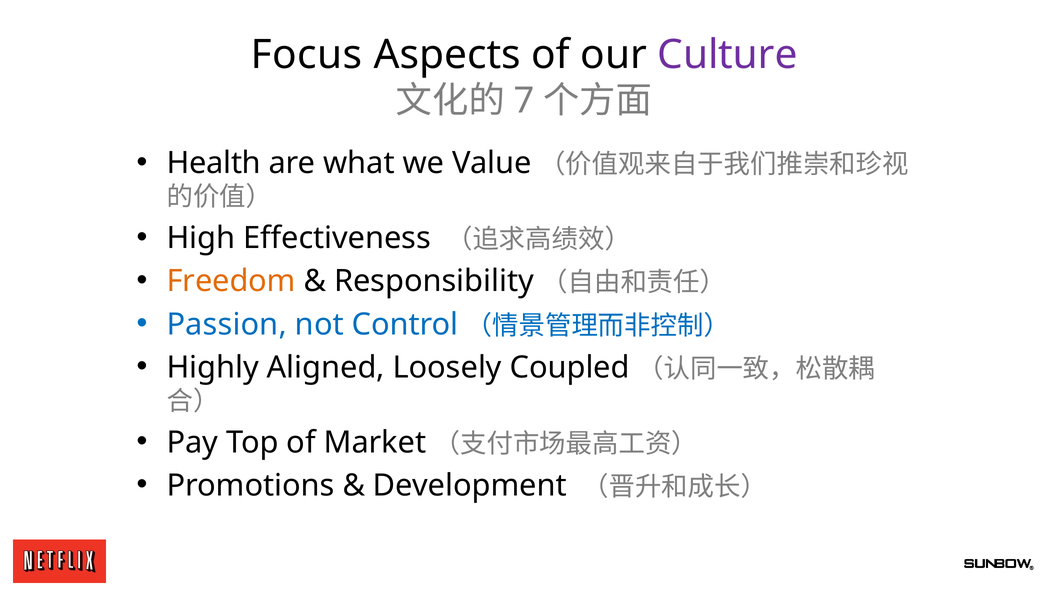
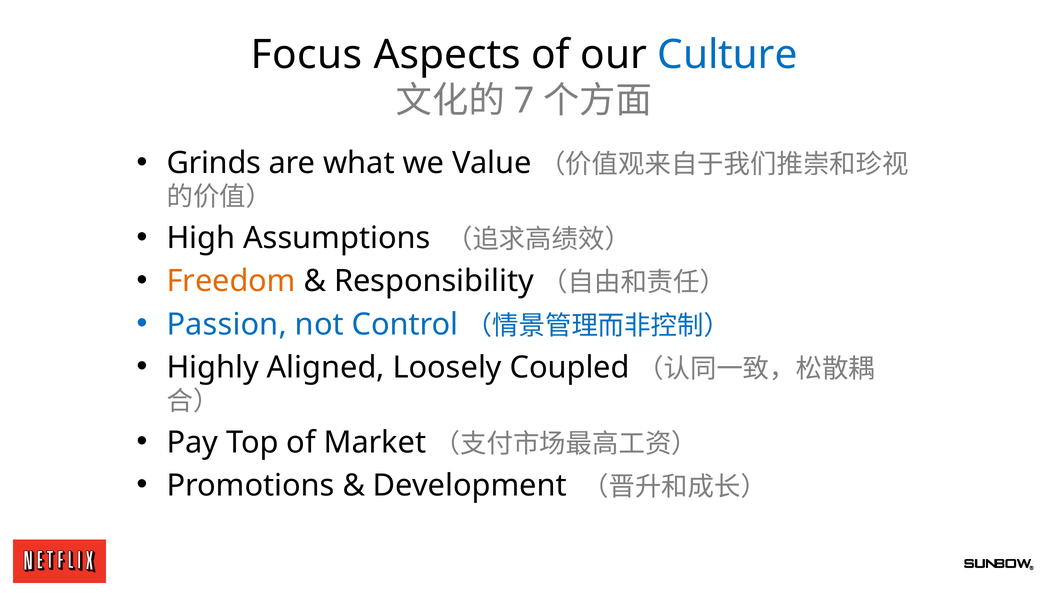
Culture colour: purple -> blue (728, 55)
Health: Health -> Grinds (214, 163)
Effectiveness: Effectiveness -> Assumptions (337, 238)
